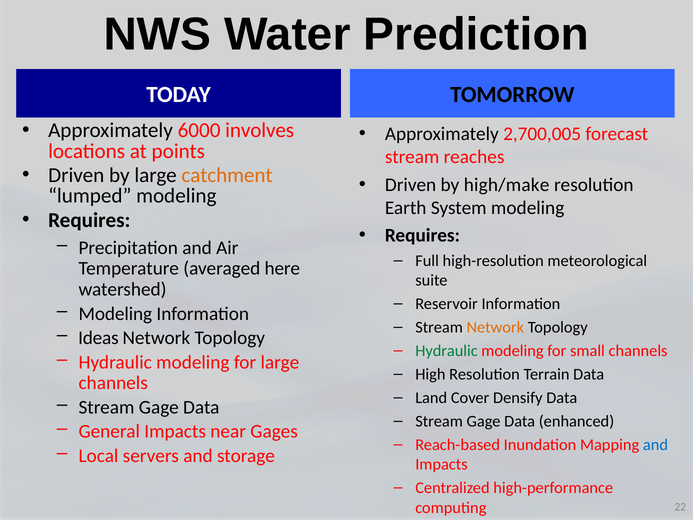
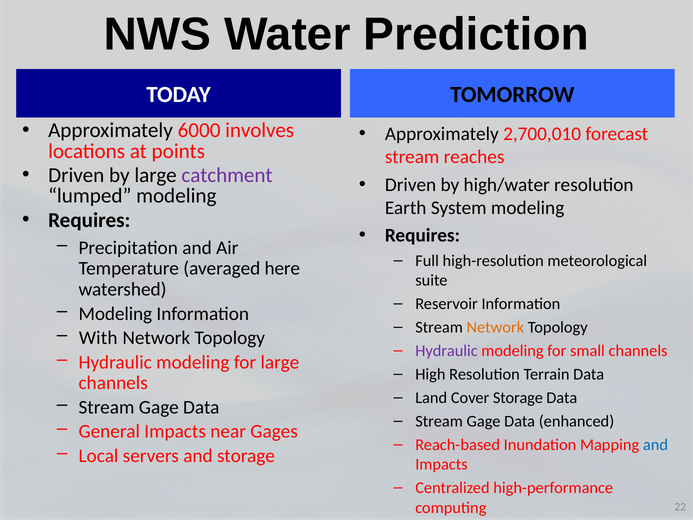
2,700,005: 2,700,005 -> 2,700,010 (542, 134)
catchment colour: orange -> purple (227, 175)
high/make: high/make -> high/water (507, 185)
Ideas: Ideas -> With (98, 338)
Hydraulic colour: green -> purple (446, 351)
Cover Densify: Densify -> Storage (518, 398)
